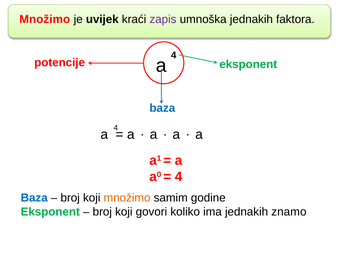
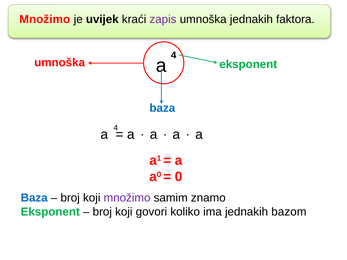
potencije: potencije -> umnoška (60, 63)
4: 4 -> 0 (179, 177)
množimo colour: orange -> purple (127, 198)
godine: godine -> znamo (208, 198)
znamo: znamo -> bazom (289, 212)
